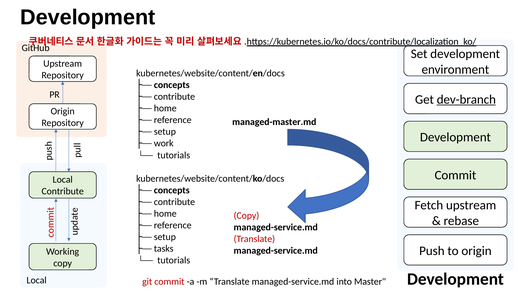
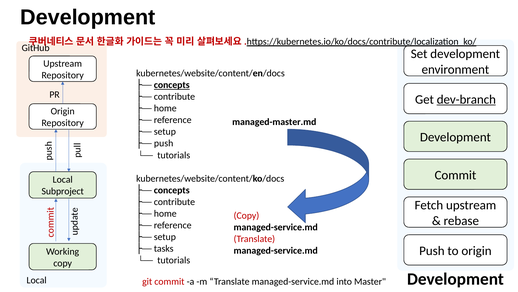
concepts underline: none -> present (172, 85)
work: work -> push (164, 143)
Contribute: Contribute -> Subproject (63, 191)
